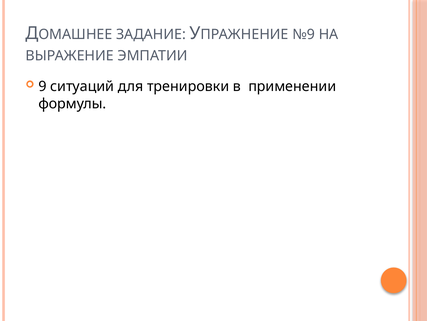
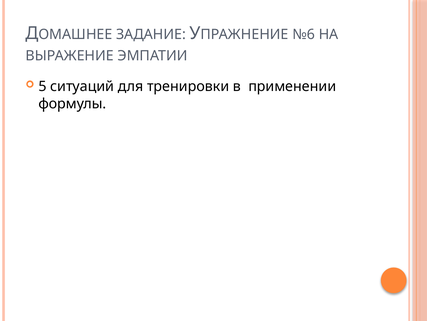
№9: №9 -> №6 (304, 34)
9: 9 -> 5 (42, 86)
